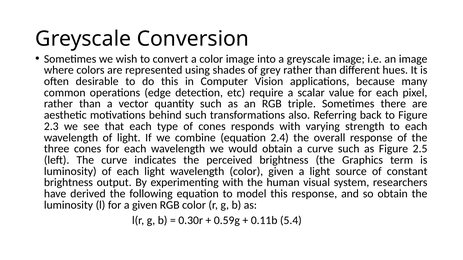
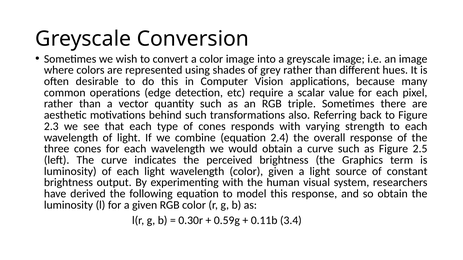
5.4: 5.4 -> 3.4 (291, 221)
